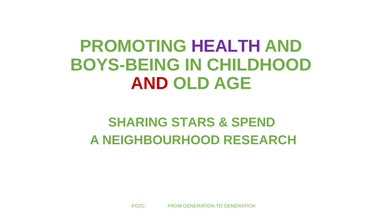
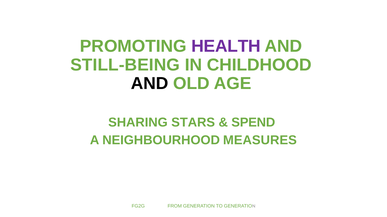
BOYS-BEING: BOYS-BEING -> STILL-BEING (125, 65)
AND colour: red -> black (150, 84)
RESEARCH: RESEARCH -> MEASURES (260, 141)
